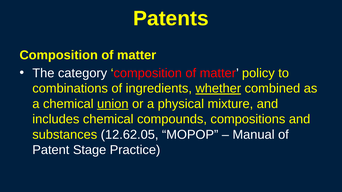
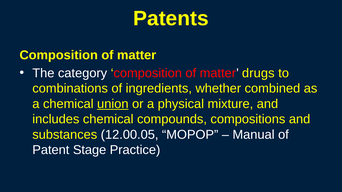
policy: policy -> drugs (258, 73)
whether underline: present -> none (218, 89)
12.62.05: 12.62.05 -> 12.00.05 (130, 135)
